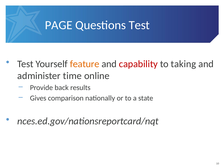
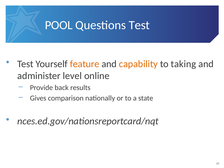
PAGE: PAGE -> POOL (59, 25)
capability colour: red -> orange (138, 64)
time: time -> level (72, 76)
